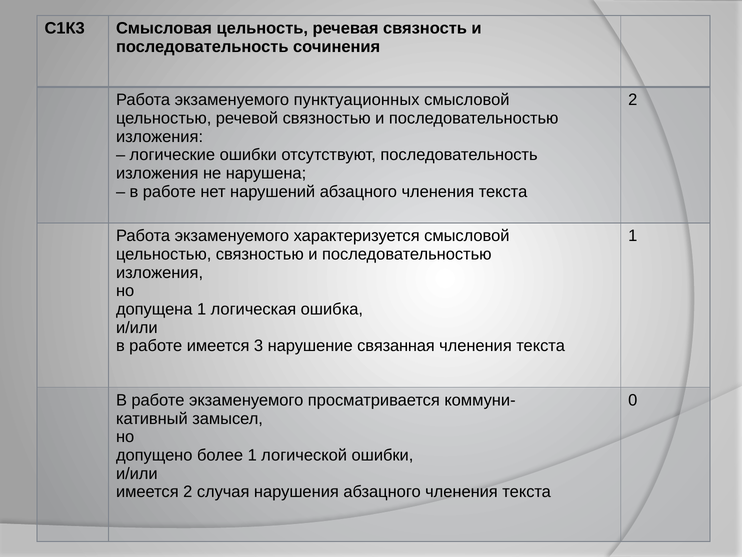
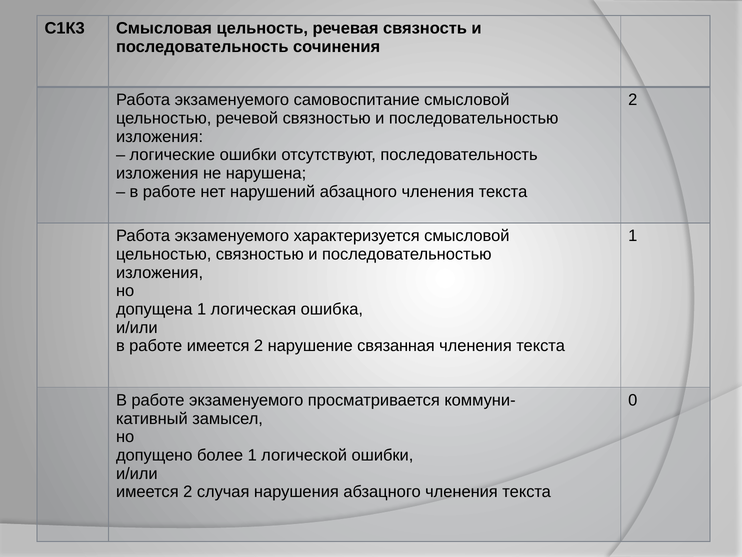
пунктуационных: пунктуационных -> самовоспитание (357, 100)
работе имеется 3: 3 -> 2 (259, 346)
